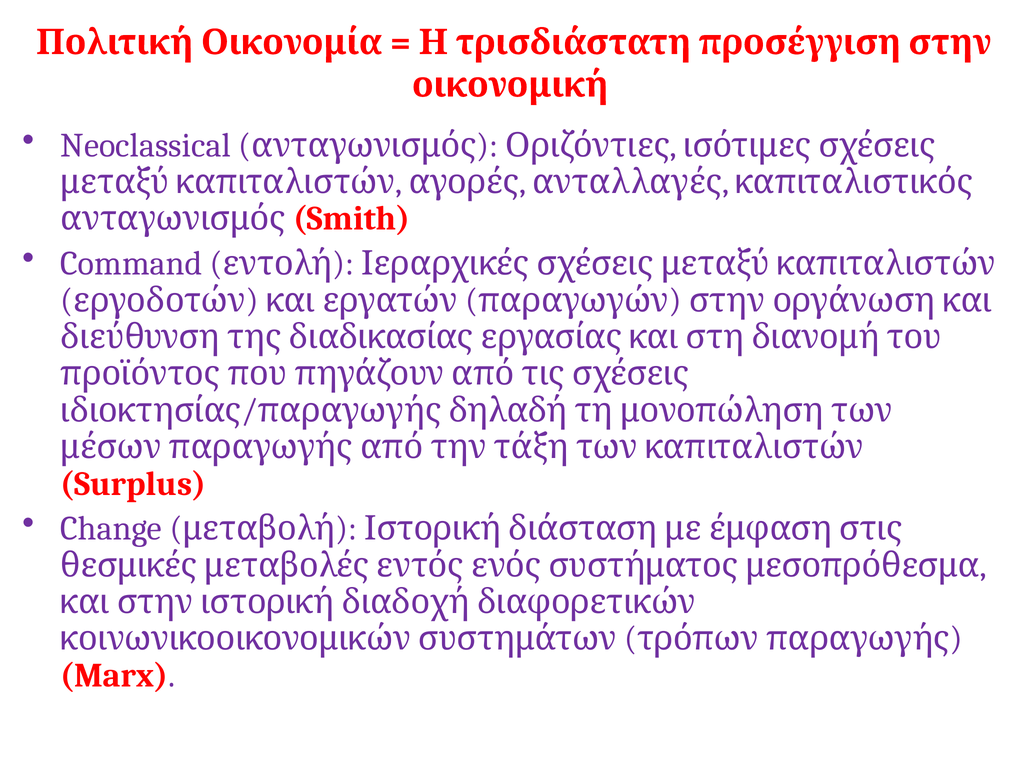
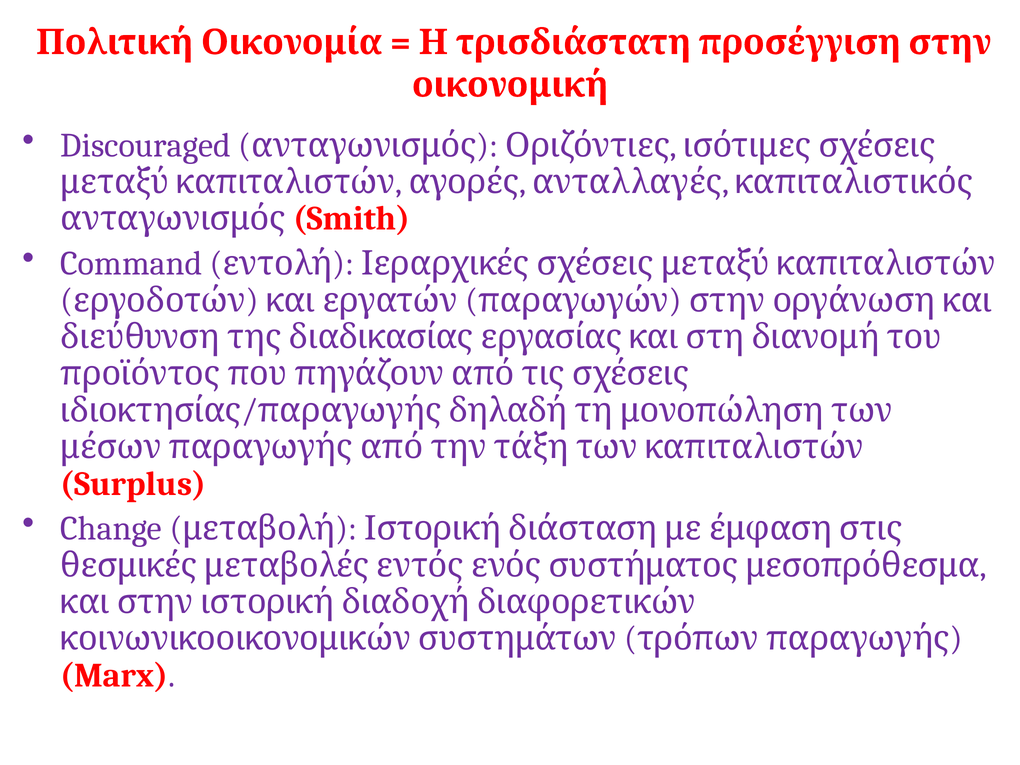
Neoclassical: Neoclassical -> Discouraged (146, 145)
